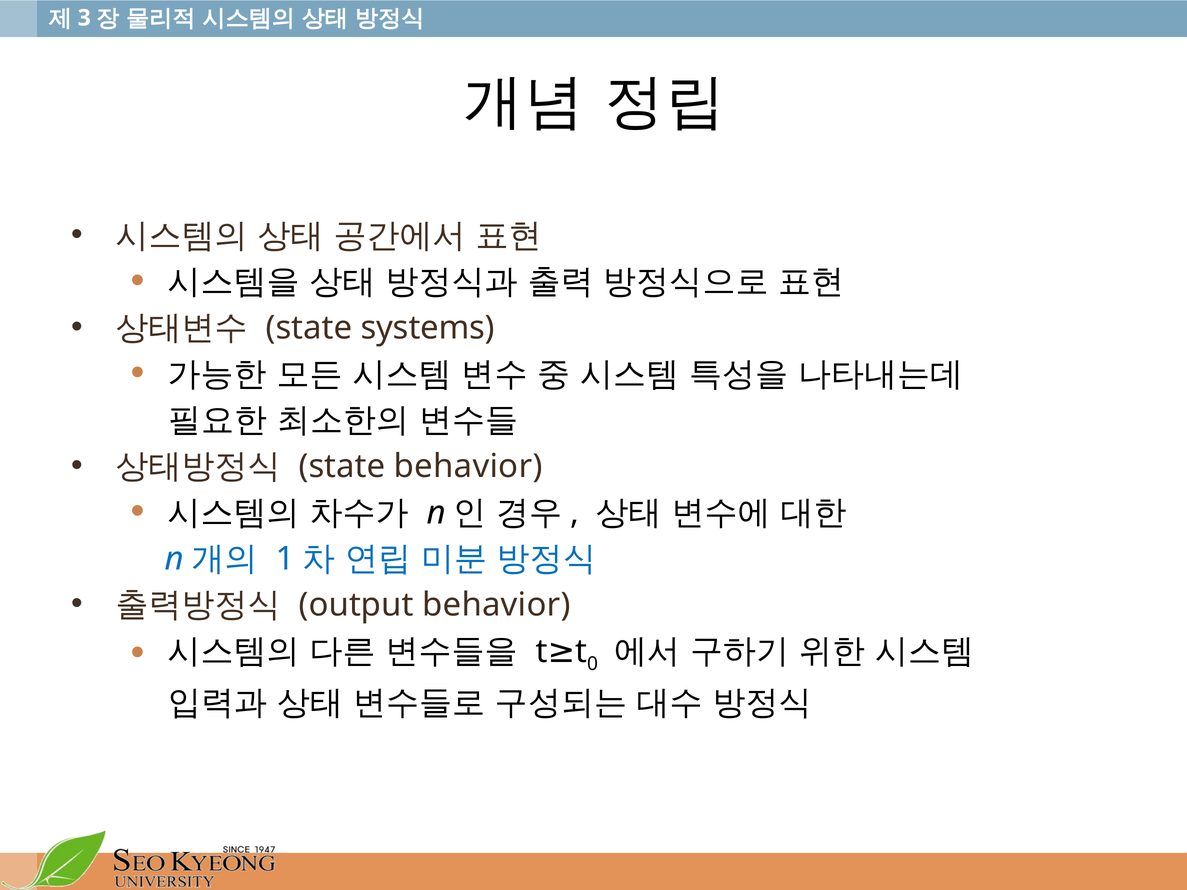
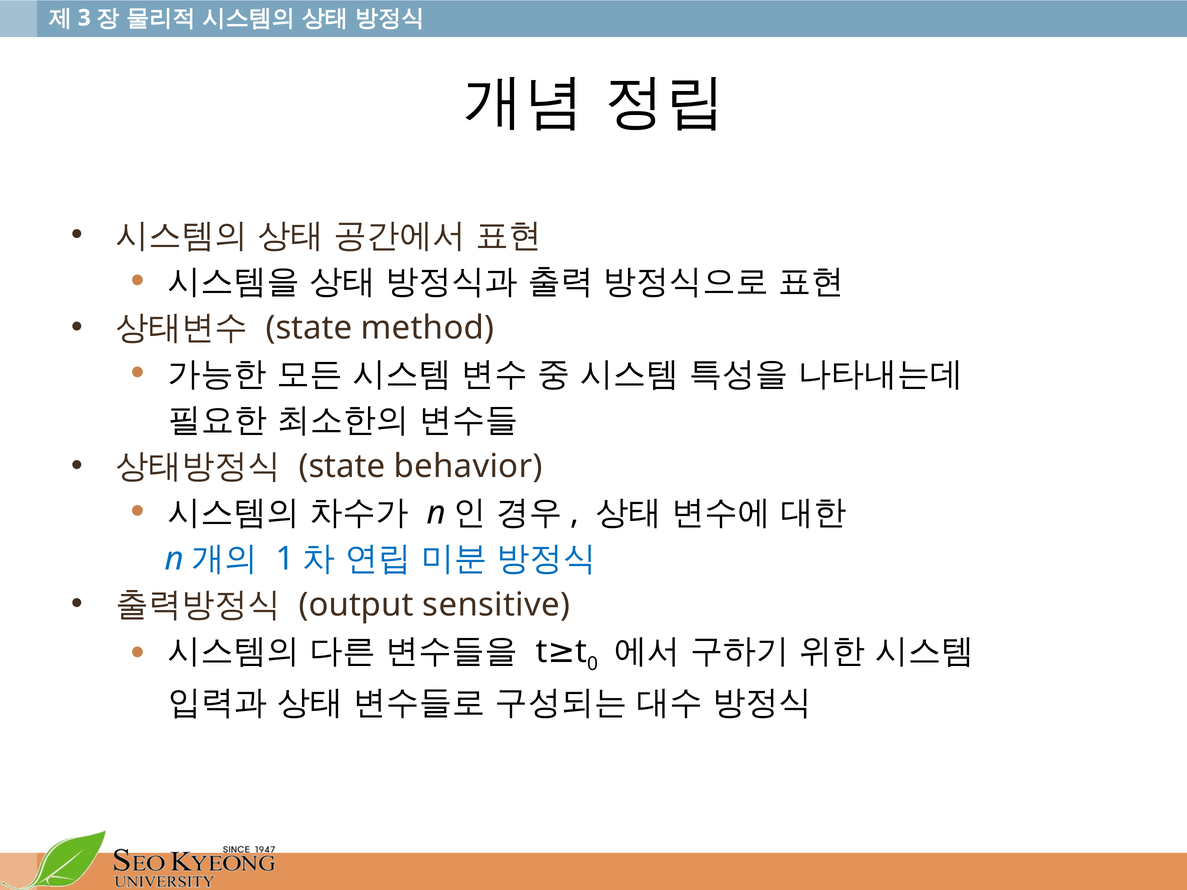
systems: systems -> method (427, 328)
output behavior: behavior -> sensitive (496, 605)
